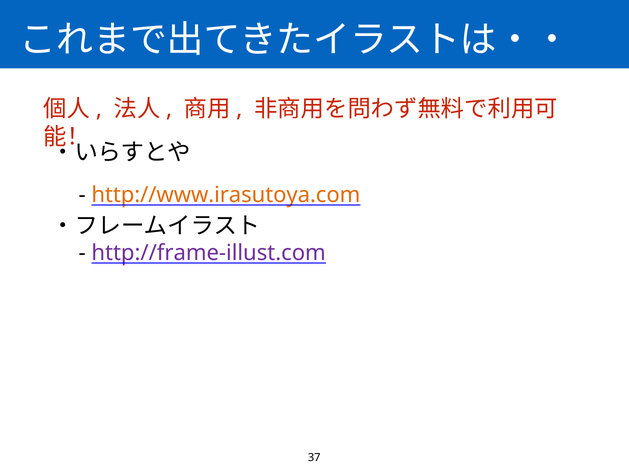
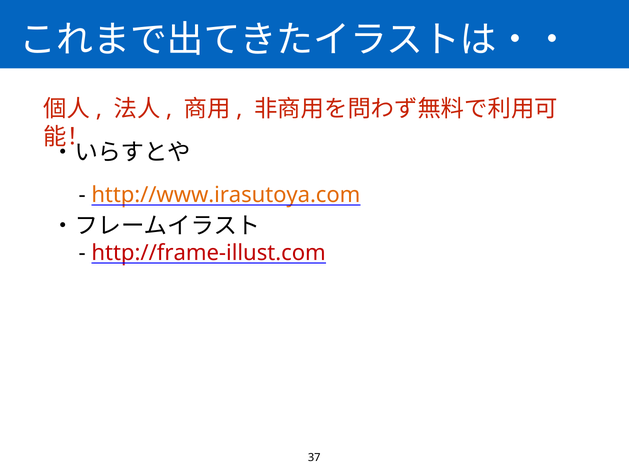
http://frame-illust.com colour: purple -> red (209, 253)
